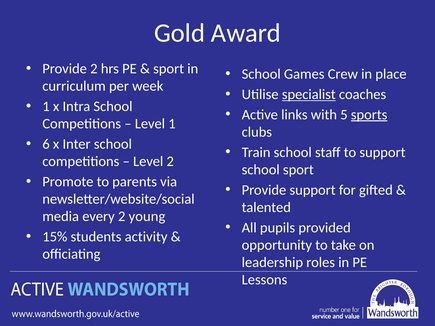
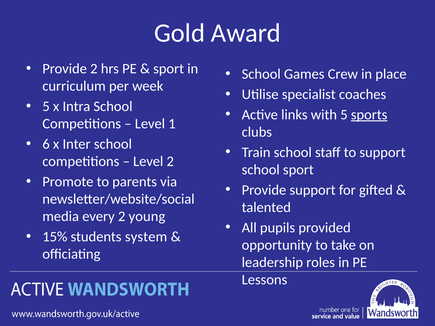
specialist underline: present -> none (309, 94)
1: 1 -> 5 (46, 106)
activity: activity -> system (146, 237)
